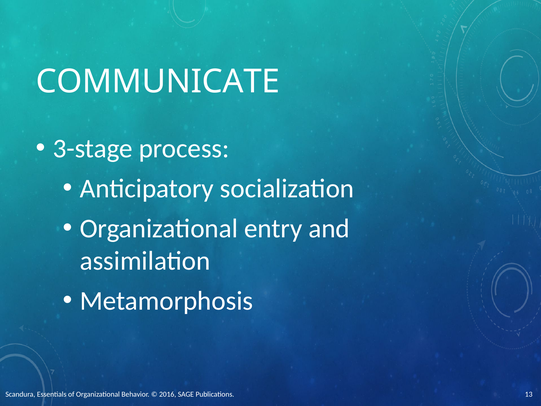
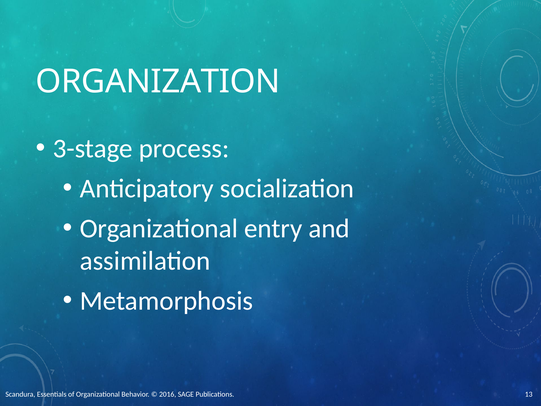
COMMUNICATE: COMMUNICATE -> ORGANIZATION (158, 81)
